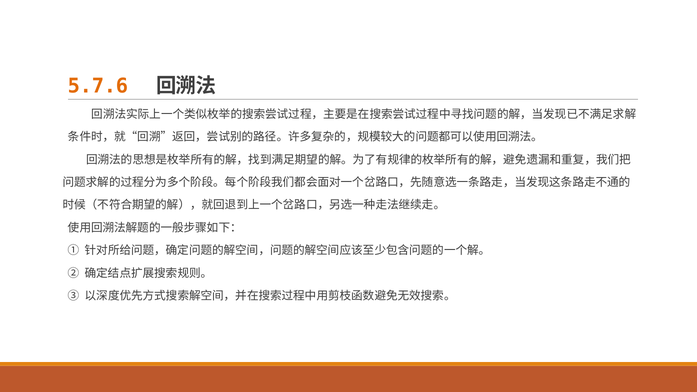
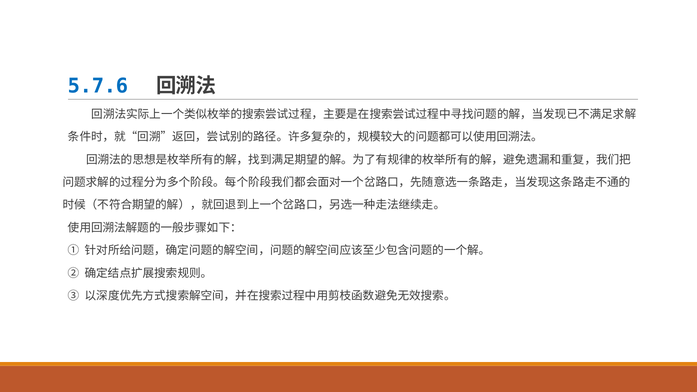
5.7.6 colour: orange -> blue (98, 86)
